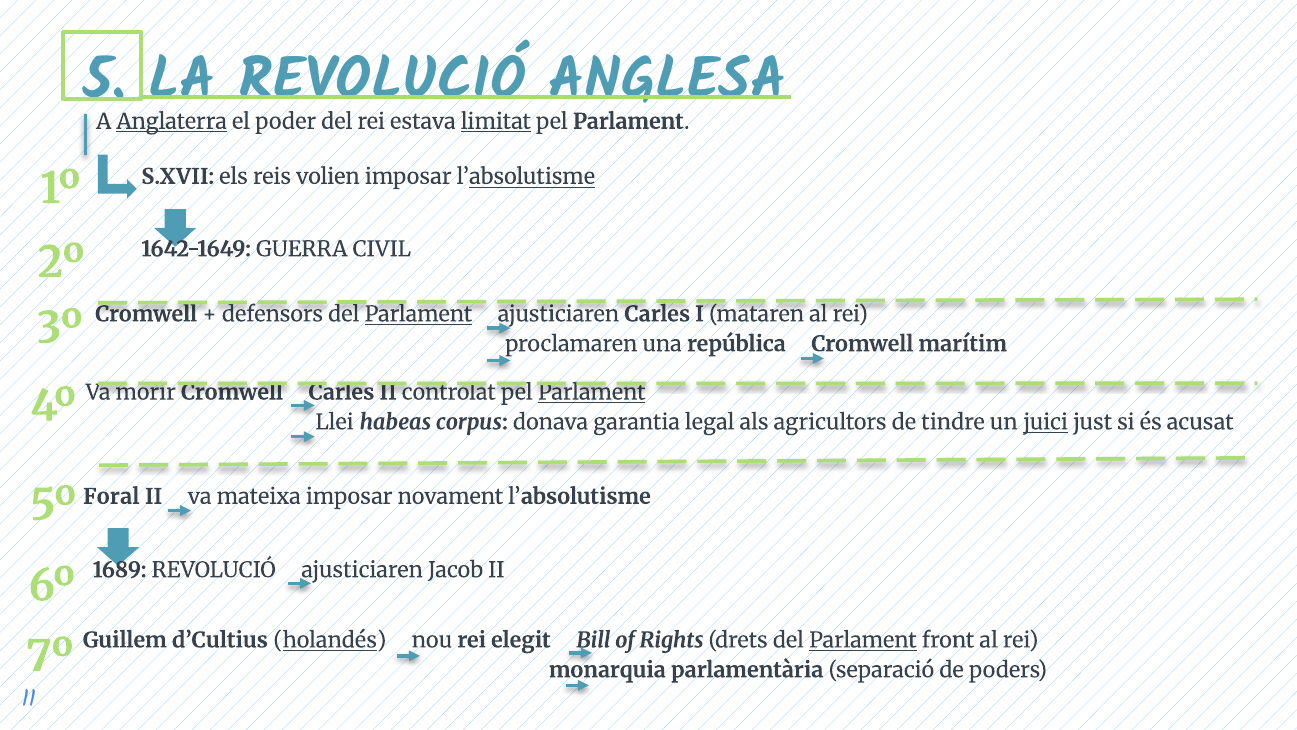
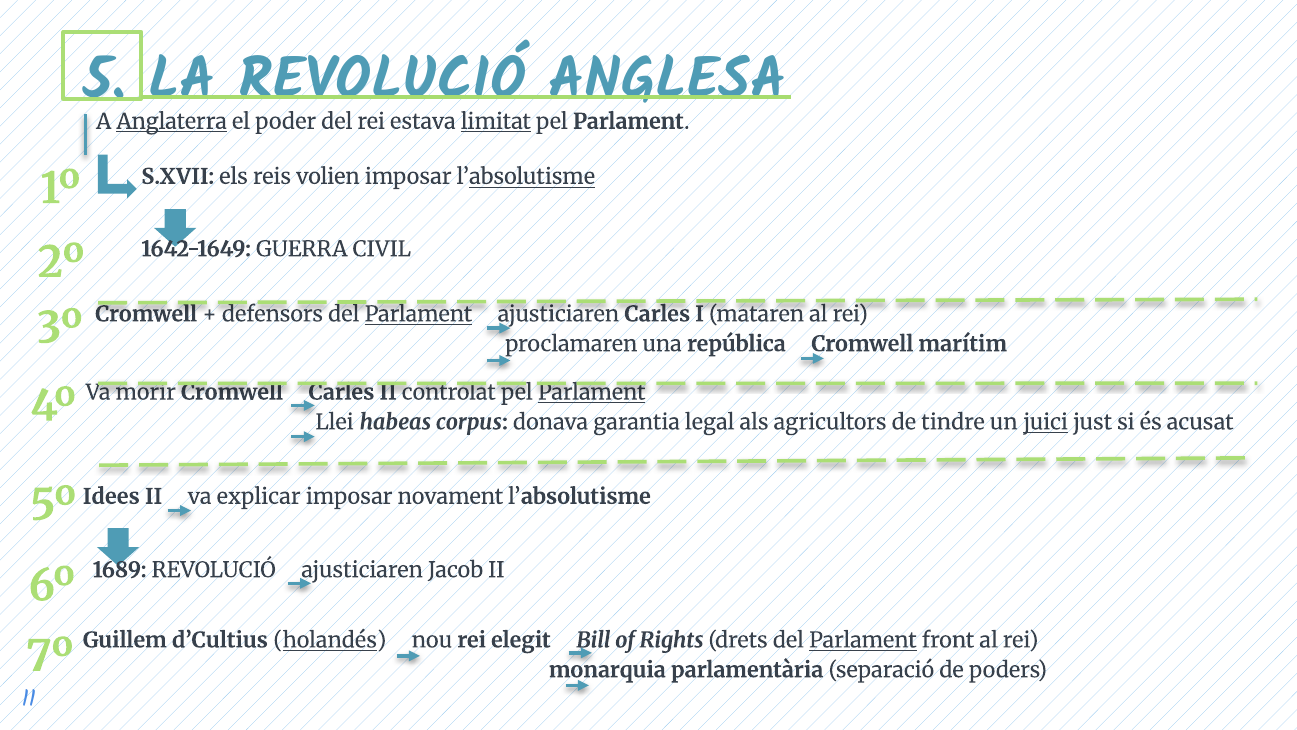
Foral: Foral -> Idees (111, 496)
mateixa: mateixa -> explicar (259, 496)
